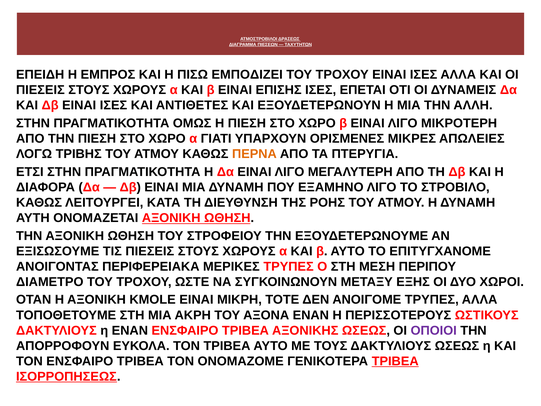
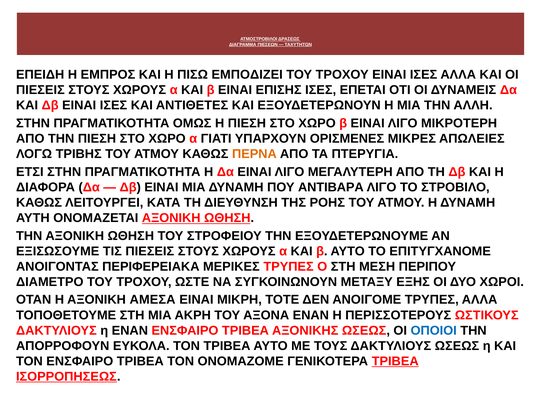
ΕΞΑΜΗΝΟ: ΕΞΑΜΗΝΟ -> ΑΝΤΙΒΑΡΑ (331, 187)
KMOLE: KMOLE -> ΑΜΕΣΑ (153, 300)
ΟΠΟΙΟΙ colour: purple -> blue (434, 330)
